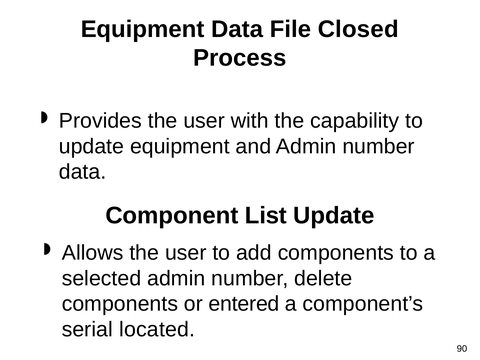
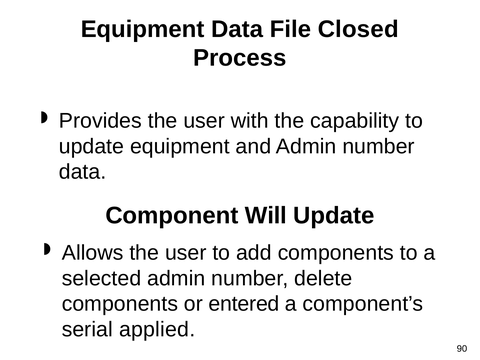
List: List -> Will (266, 216)
located: located -> applied (157, 330)
